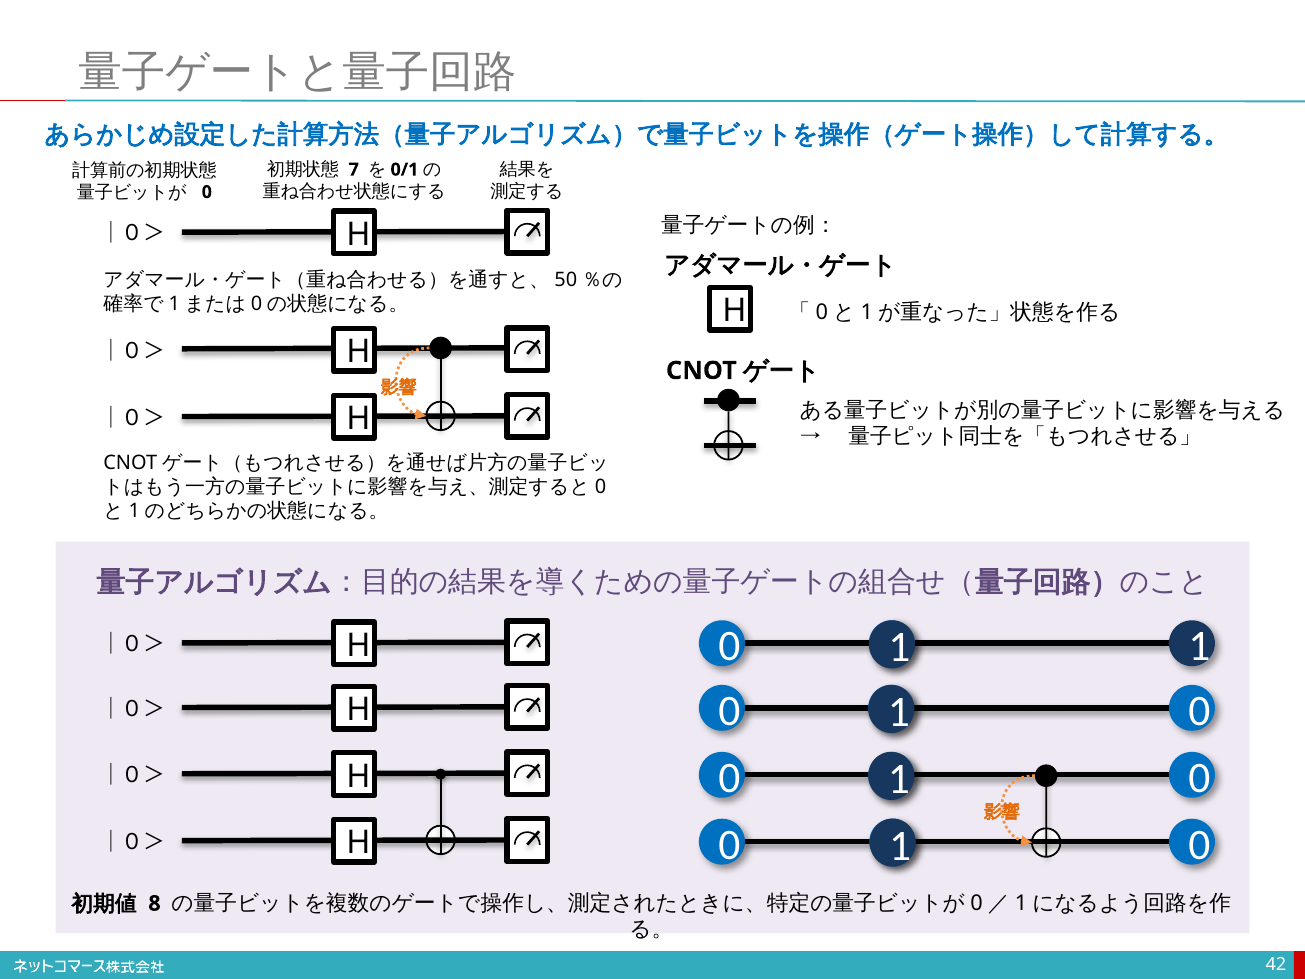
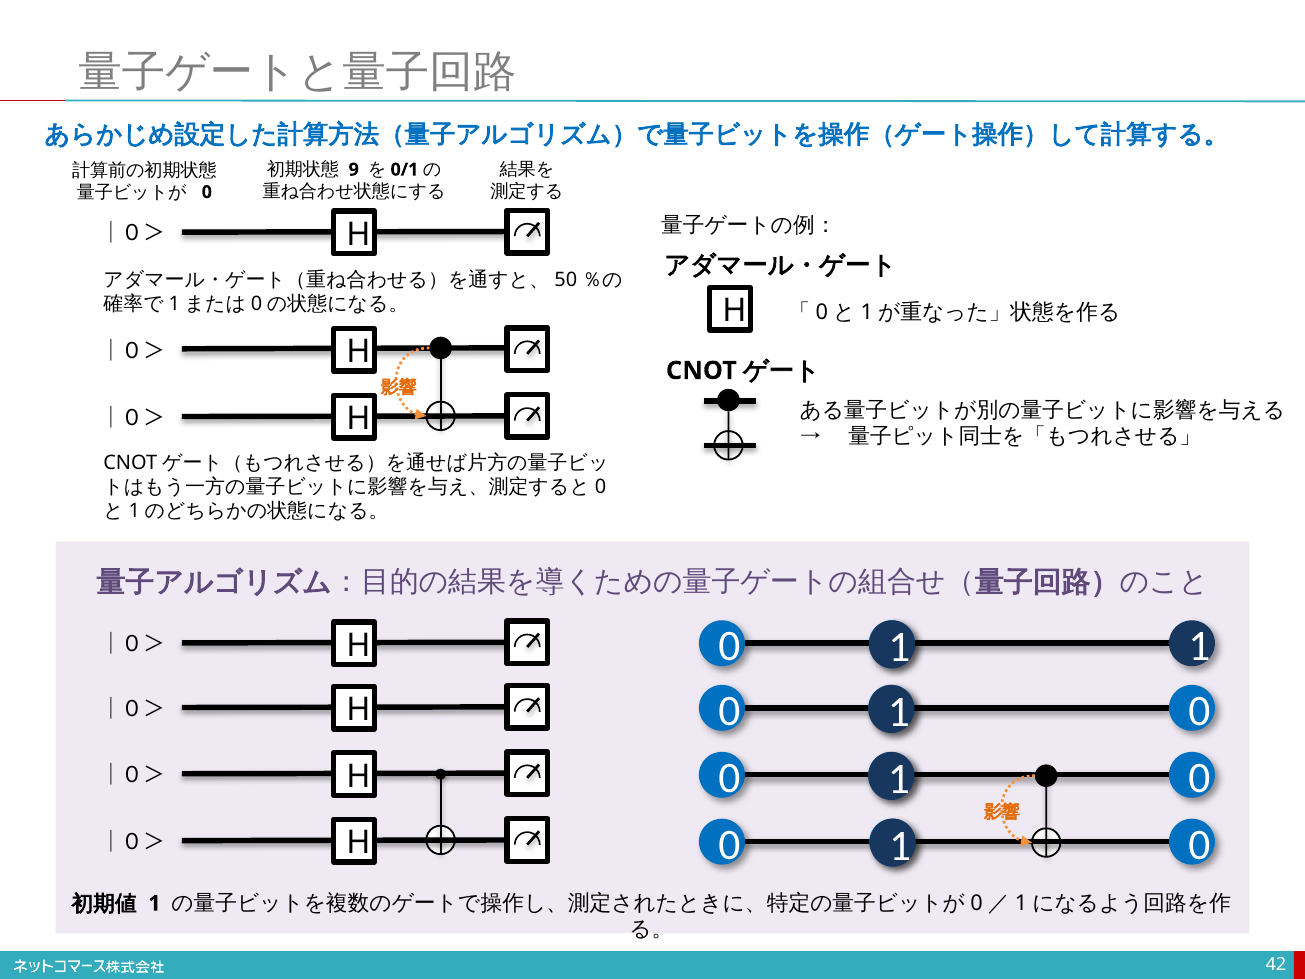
7: 7 -> 9 (354, 170)
8: 8 -> 1 (154, 903)
